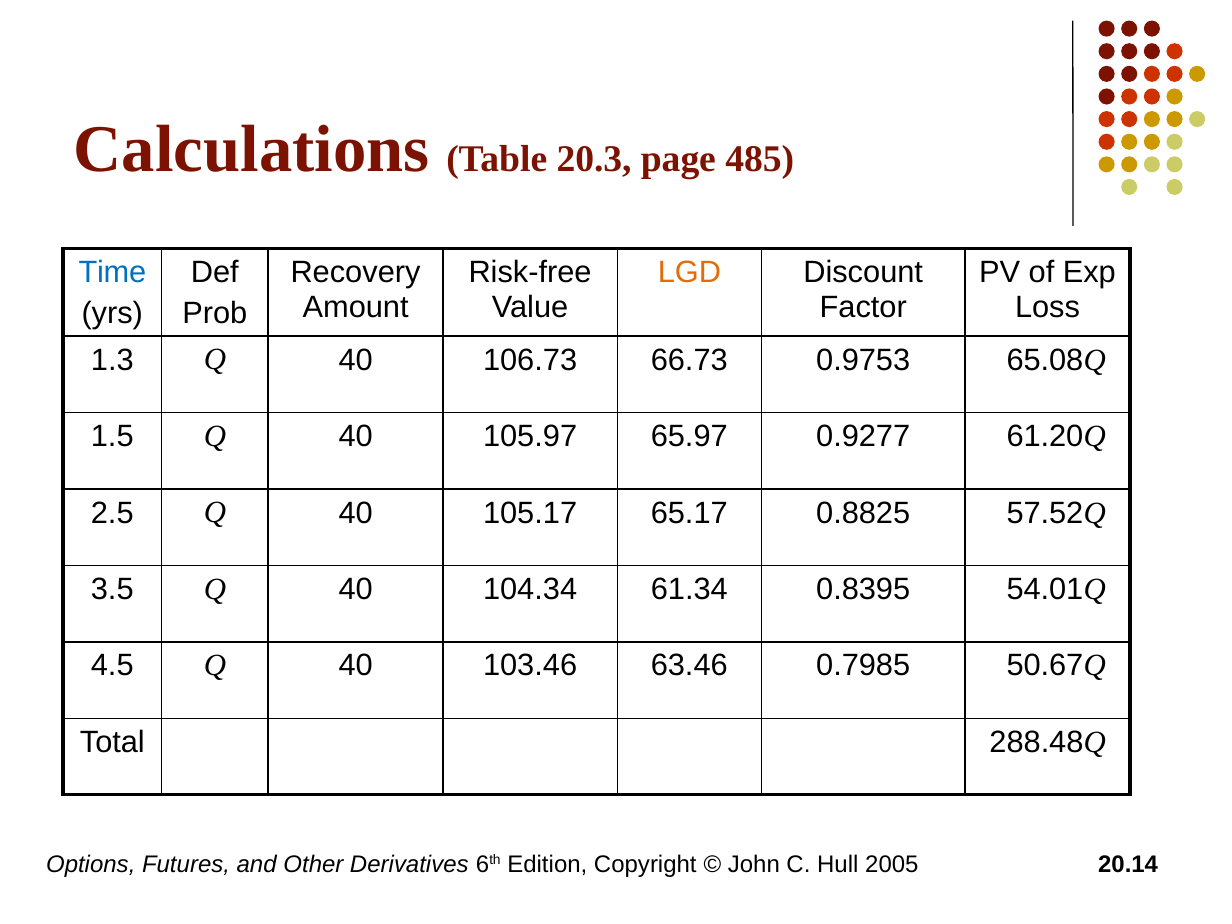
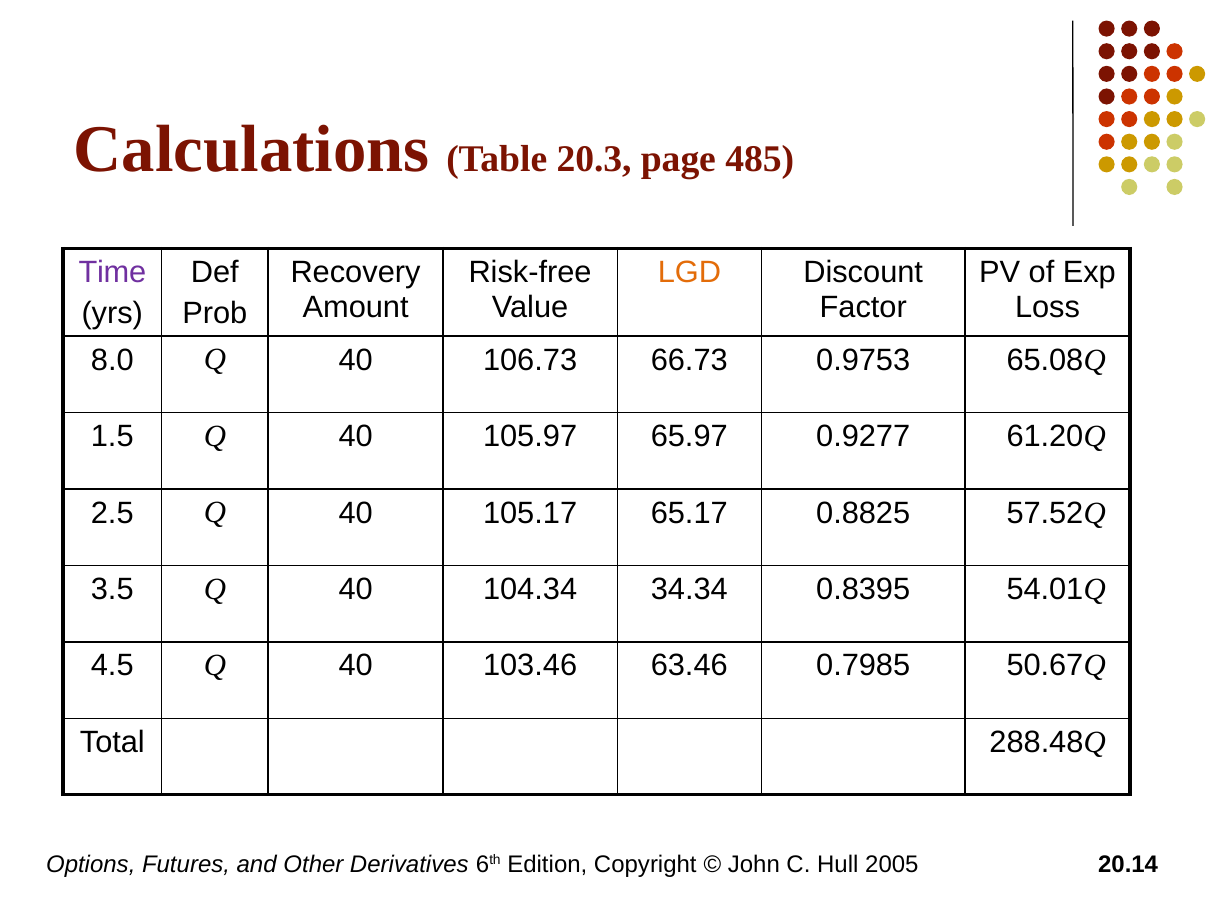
Time colour: blue -> purple (112, 272)
1.3: 1.3 -> 8.0 (112, 360)
61.34: 61.34 -> 34.34 (689, 589)
